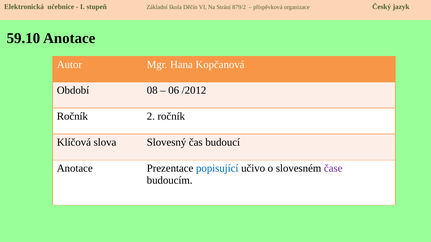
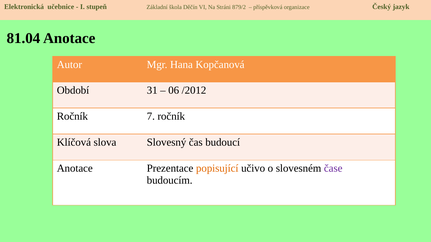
59.10: 59.10 -> 81.04 (23, 38)
08: 08 -> 31 (152, 90)
2: 2 -> 7 (151, 116)
popisující colour: blue -> orange (217, 169)
